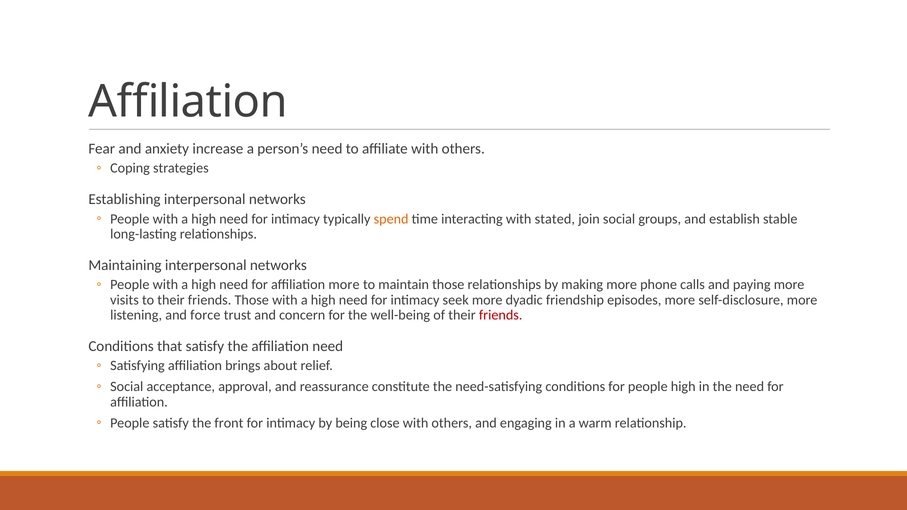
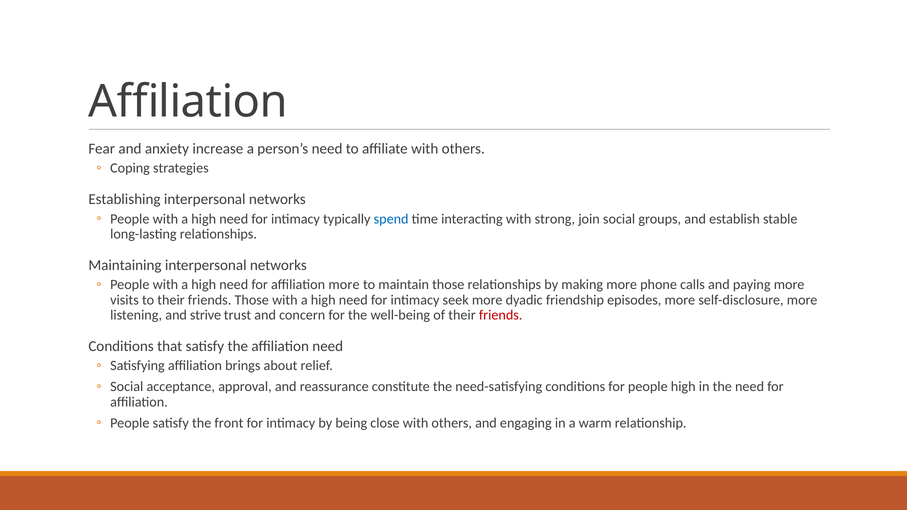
spend colour: orange -> blue (391, 219)
stated: stated -> strong (555, 219)
force: force -> strive (205, 315)
